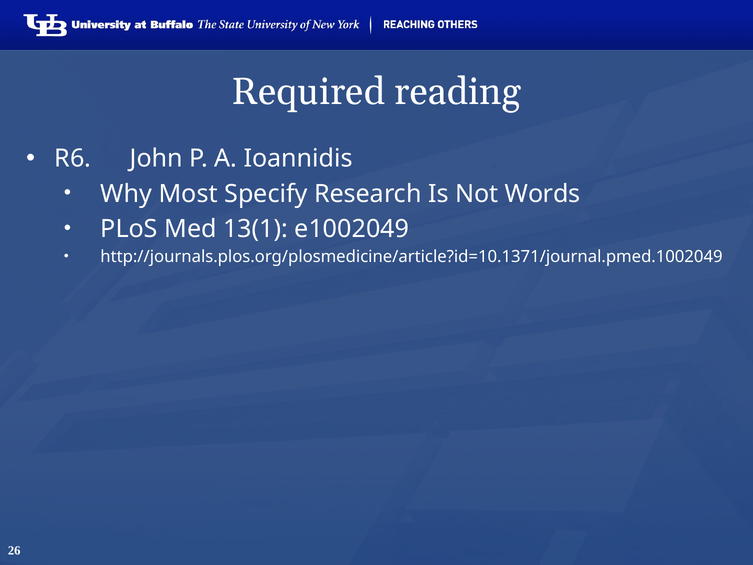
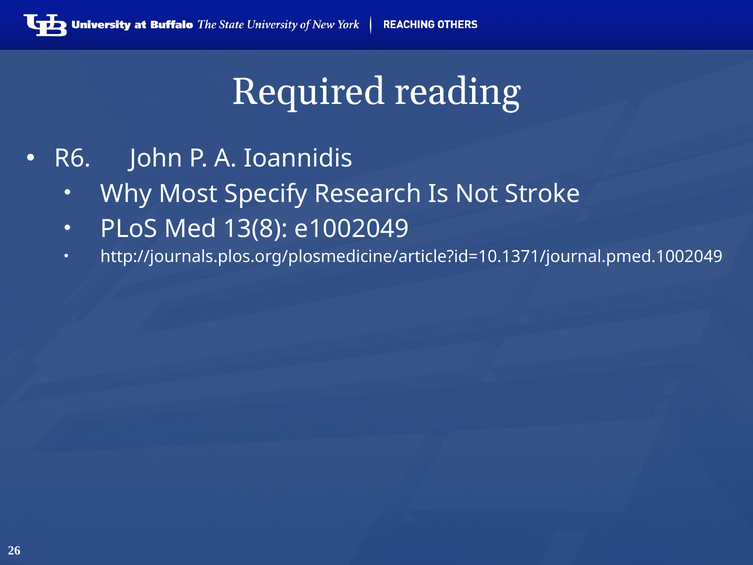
Words: Words -> Stroke (543, 194)
13(1: 13(1 -> 13(8 (256, 229)
